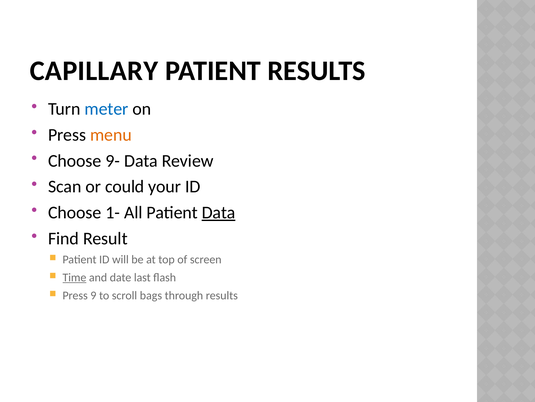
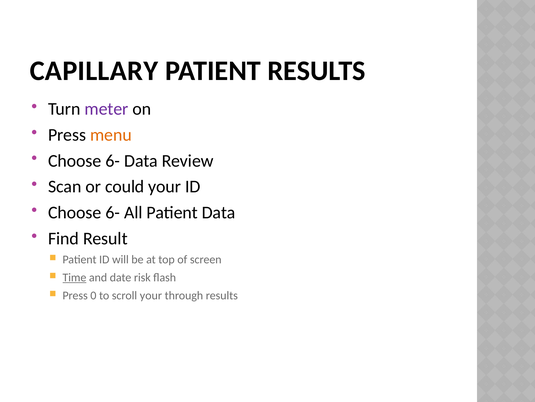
meter colour: blue -> purple (107, 109)
9-: 9- -> 6- (113, 160)
1-: 1- -> 6- (113, 212)
Data underline: present -> none (219, 212)
last: last -> risk (142, 277)
9: 9 -> 0 (93, 295)
scroll bags: bags -> your (151, 295)
